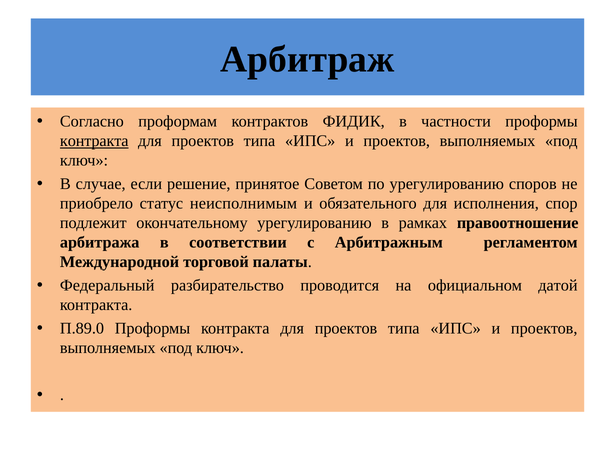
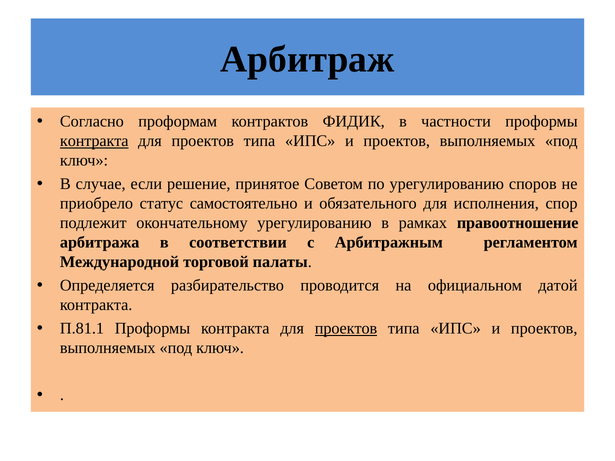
неисполнимым: неисполнимым -> самостоятельно (244, 204)
Федеральный: Федеральный -> Определяется (107, 285)
П.89.0: П.89.0 -> П.81.1 (82, 329)
проектов underline: none -> present (346, 329)
